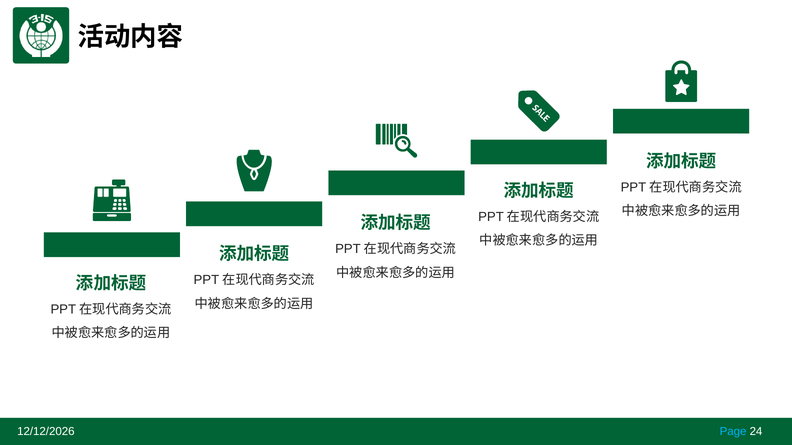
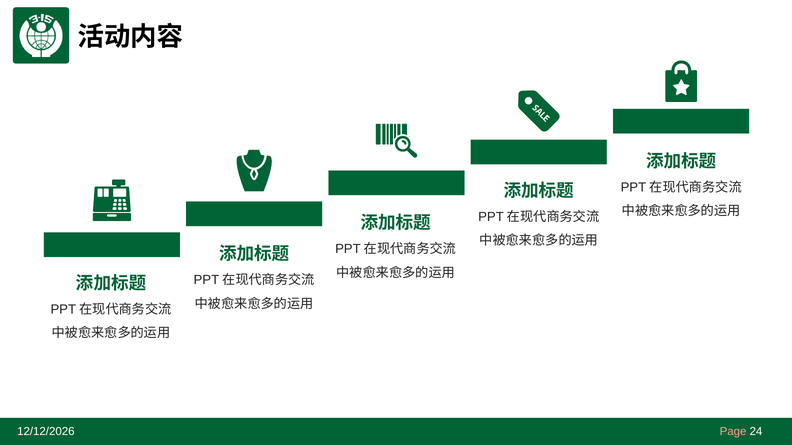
Page colour: light blue -> pink (733, 432)
